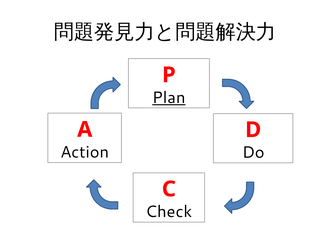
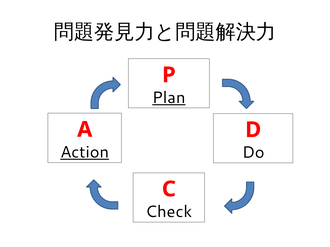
Action underline: none -> present (85, 153)
